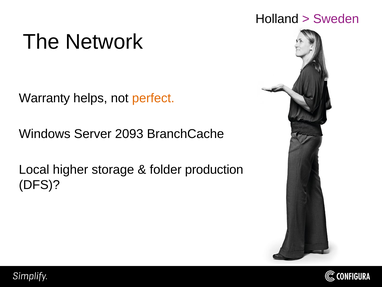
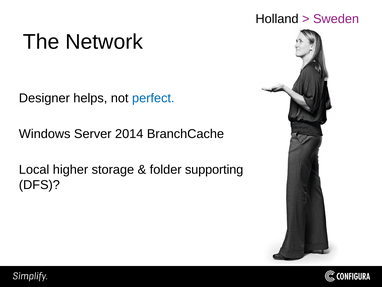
Warranty: Warranty -> Designer (44, 98)
perfect colour: orange -> blue (153, 98)
2093: 2093 -> 2014 (129, 134)
production: production -> supporting (214, 169)
